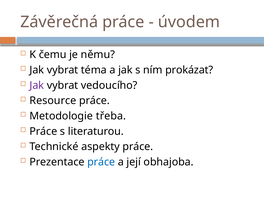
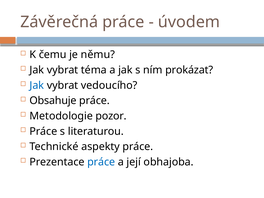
Jak colour: purple -> blue (37, 85)
Resource: Resource -> Obsahuje (53, 101)
třeba: třeba -> pozor (111, 116)
